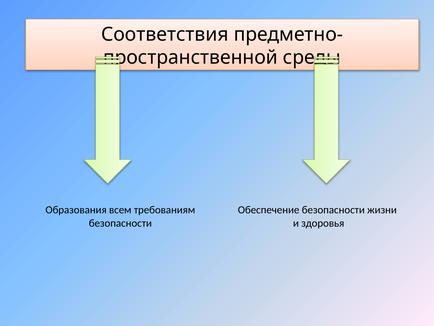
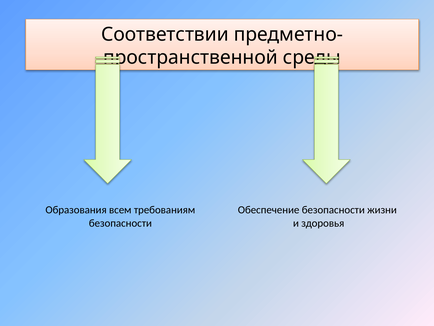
Соответствия: Соответствия -> Соответствии (165, 34)
